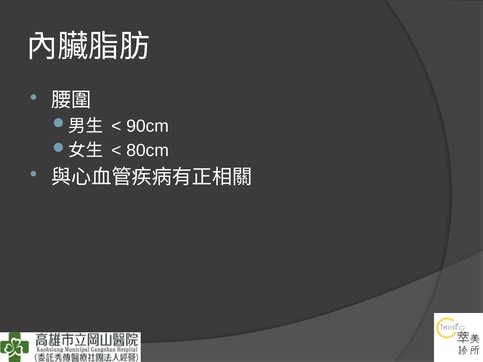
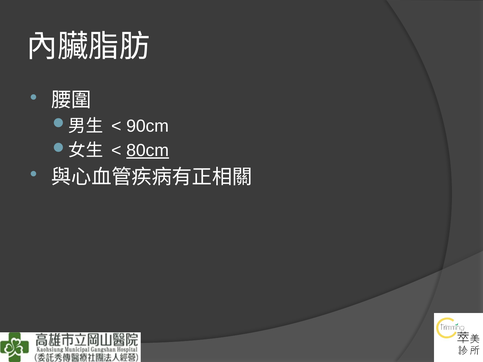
80cm underline: none -> present (148, 151)
